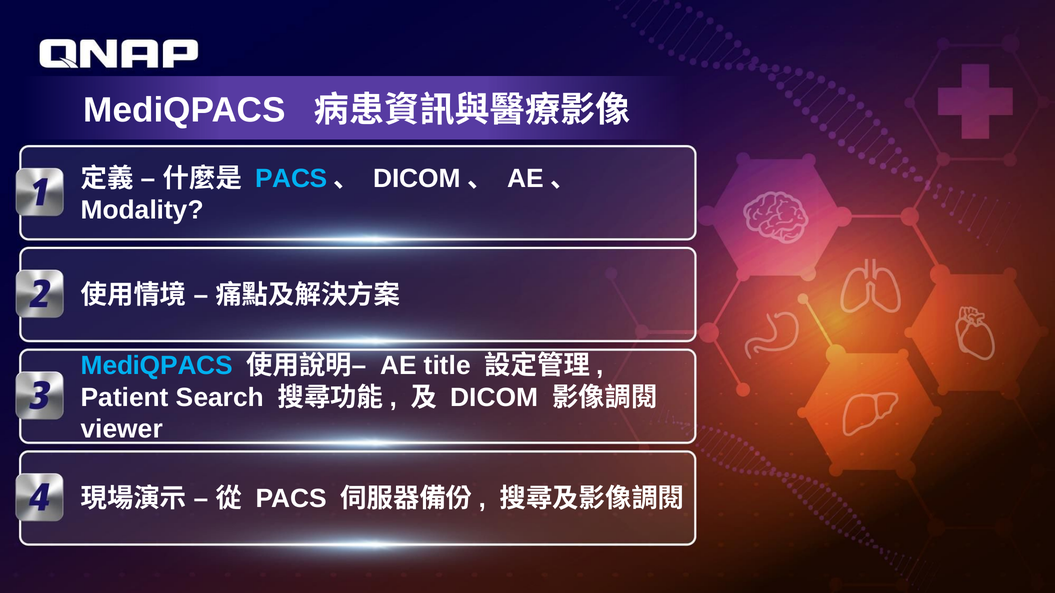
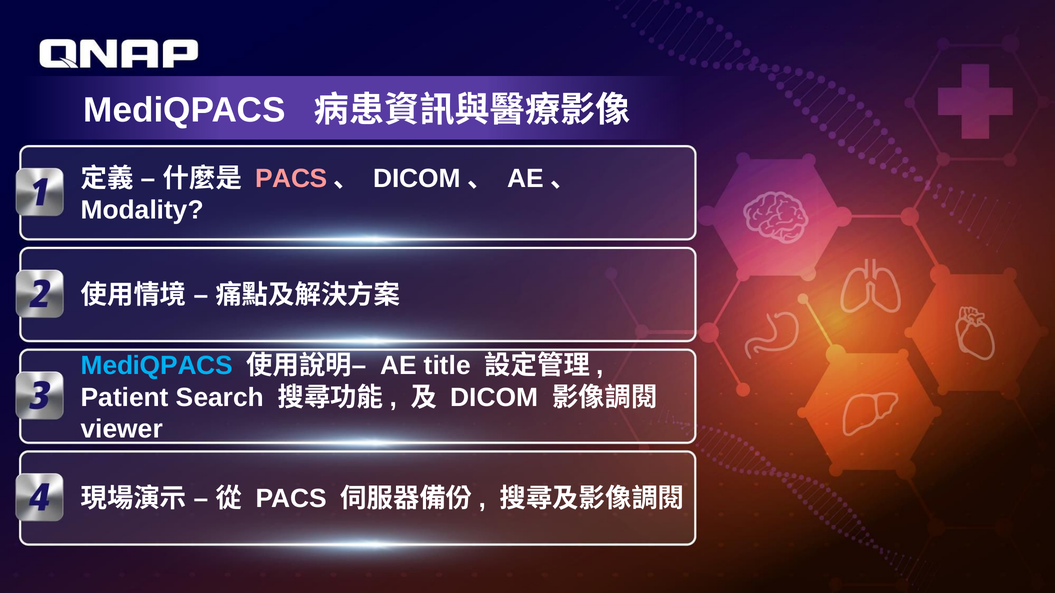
PACS colour: light blue -> pink (291, 178)
